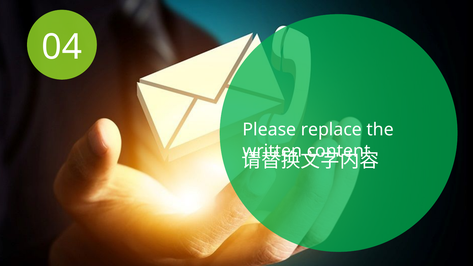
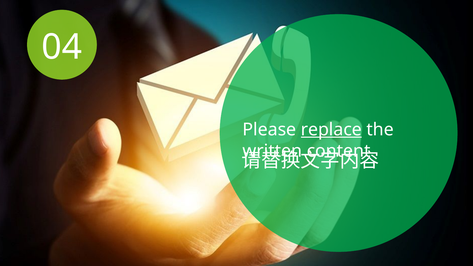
replace underline: none -> present (331, 130)
